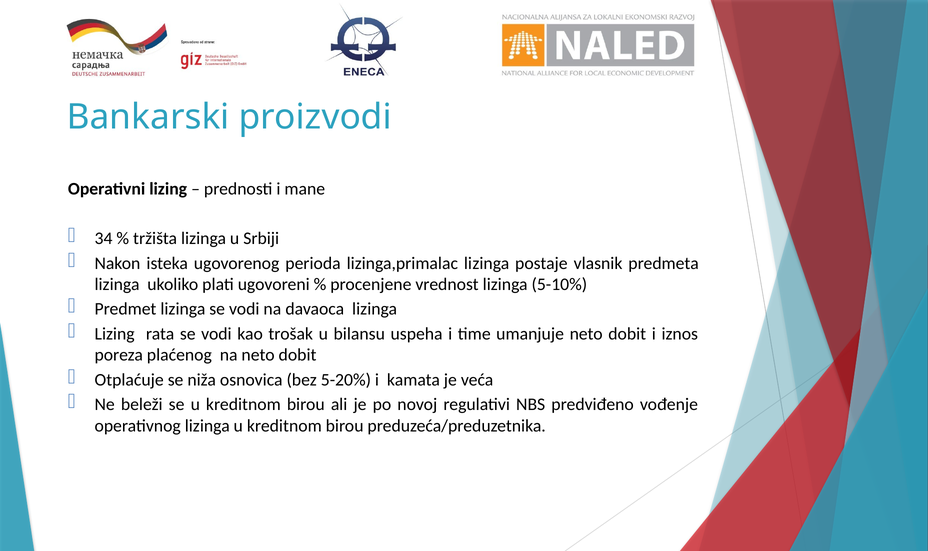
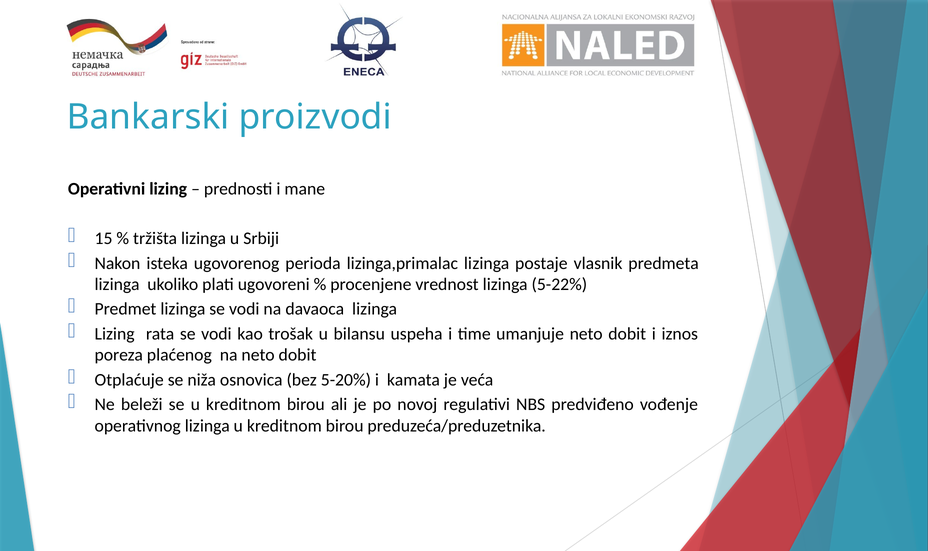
34: 34 -> 15 (104, 239)
5-10%: 5-10% -> 5-22% (559, 285)
